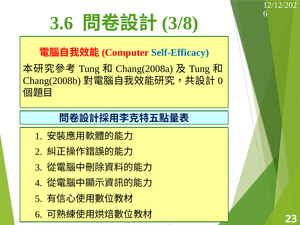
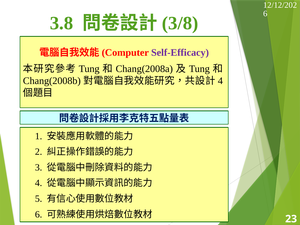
3.6: 3.6 -> 3.8 (62, 23)
Self-Efficacy colour: blue -> purple (180, 53)
0: 0 -> 4 (220, 81)
